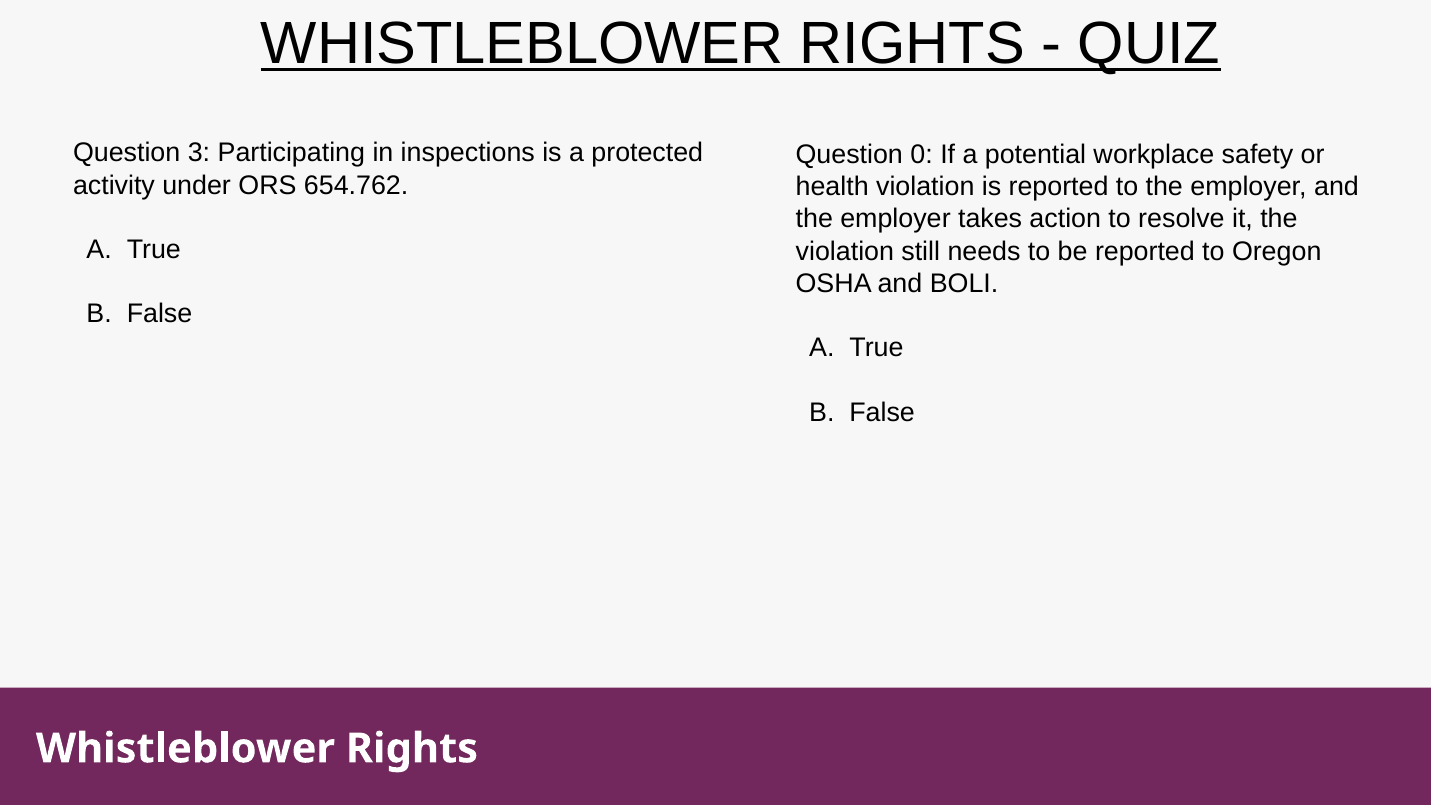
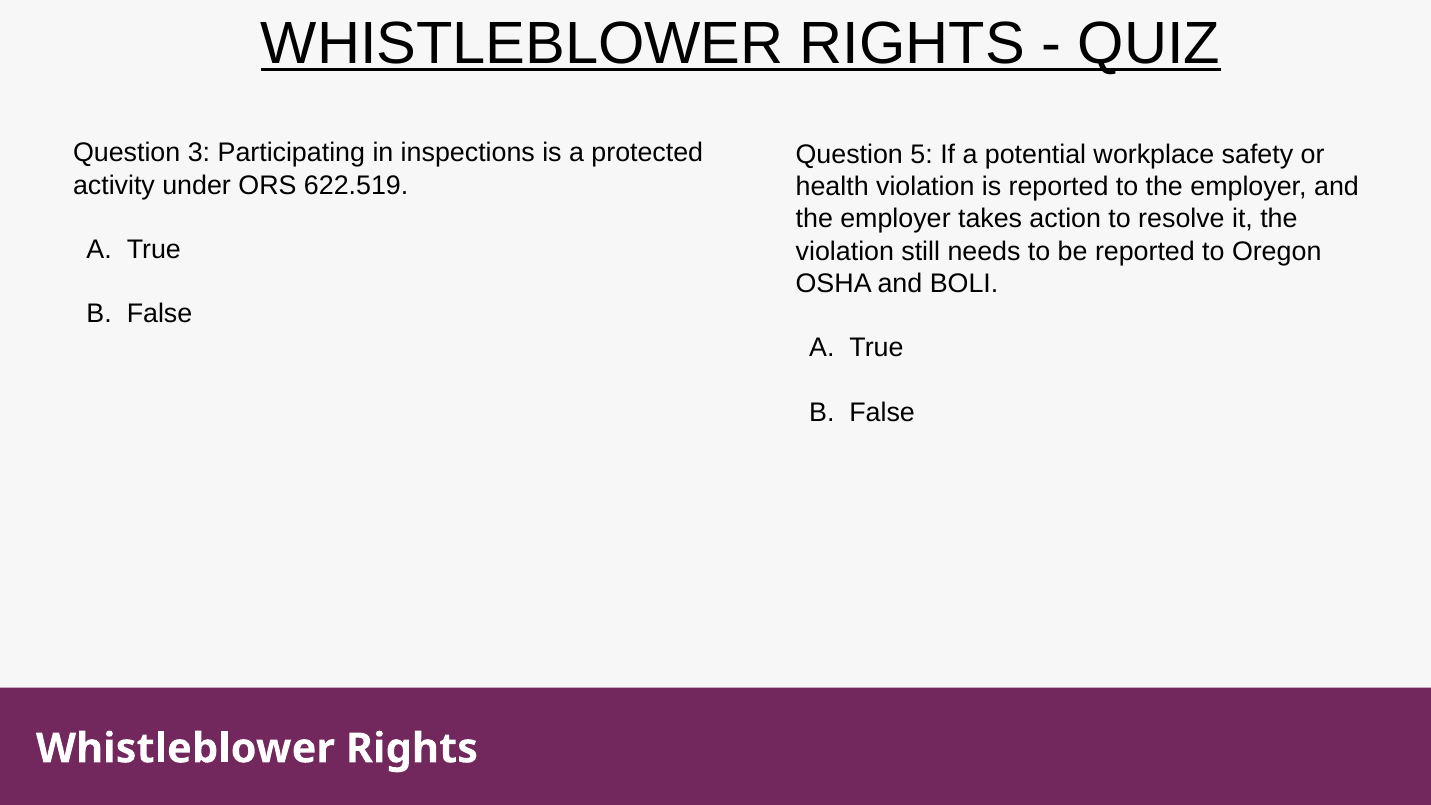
0: 0 -> 5 (922, 155)
654.762: 654.762 -> 622.519 (356, 185)
